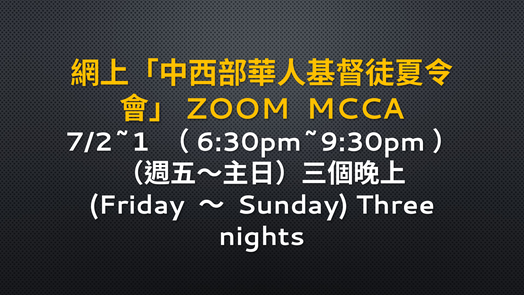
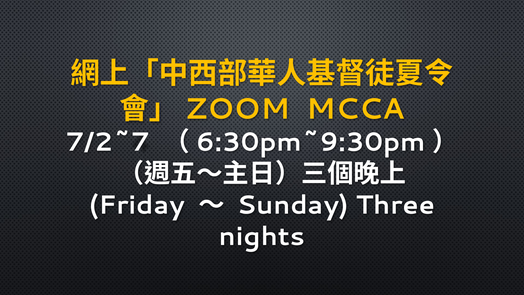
7/2~1: 7/2~1 -> 7/2~7 (108, 142)
